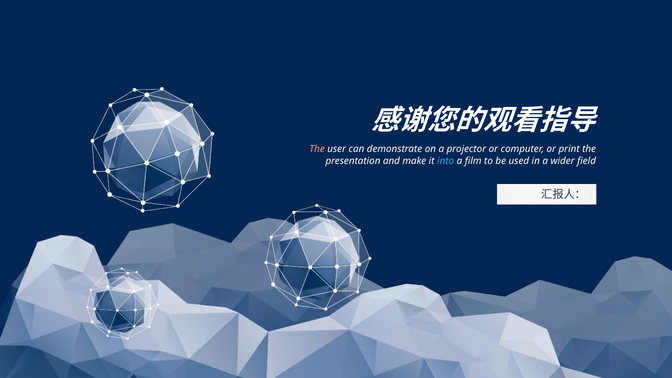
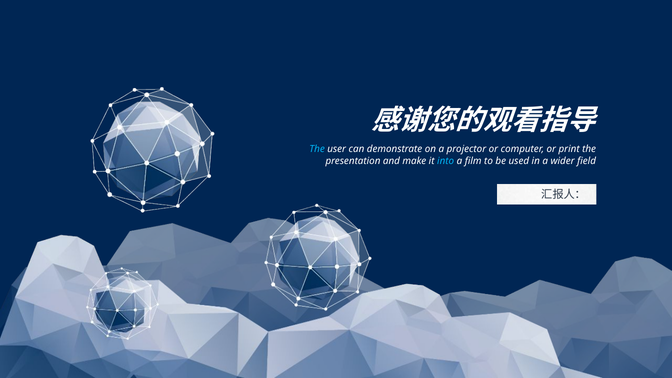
The colour: pink -> light blue (317, 149)
